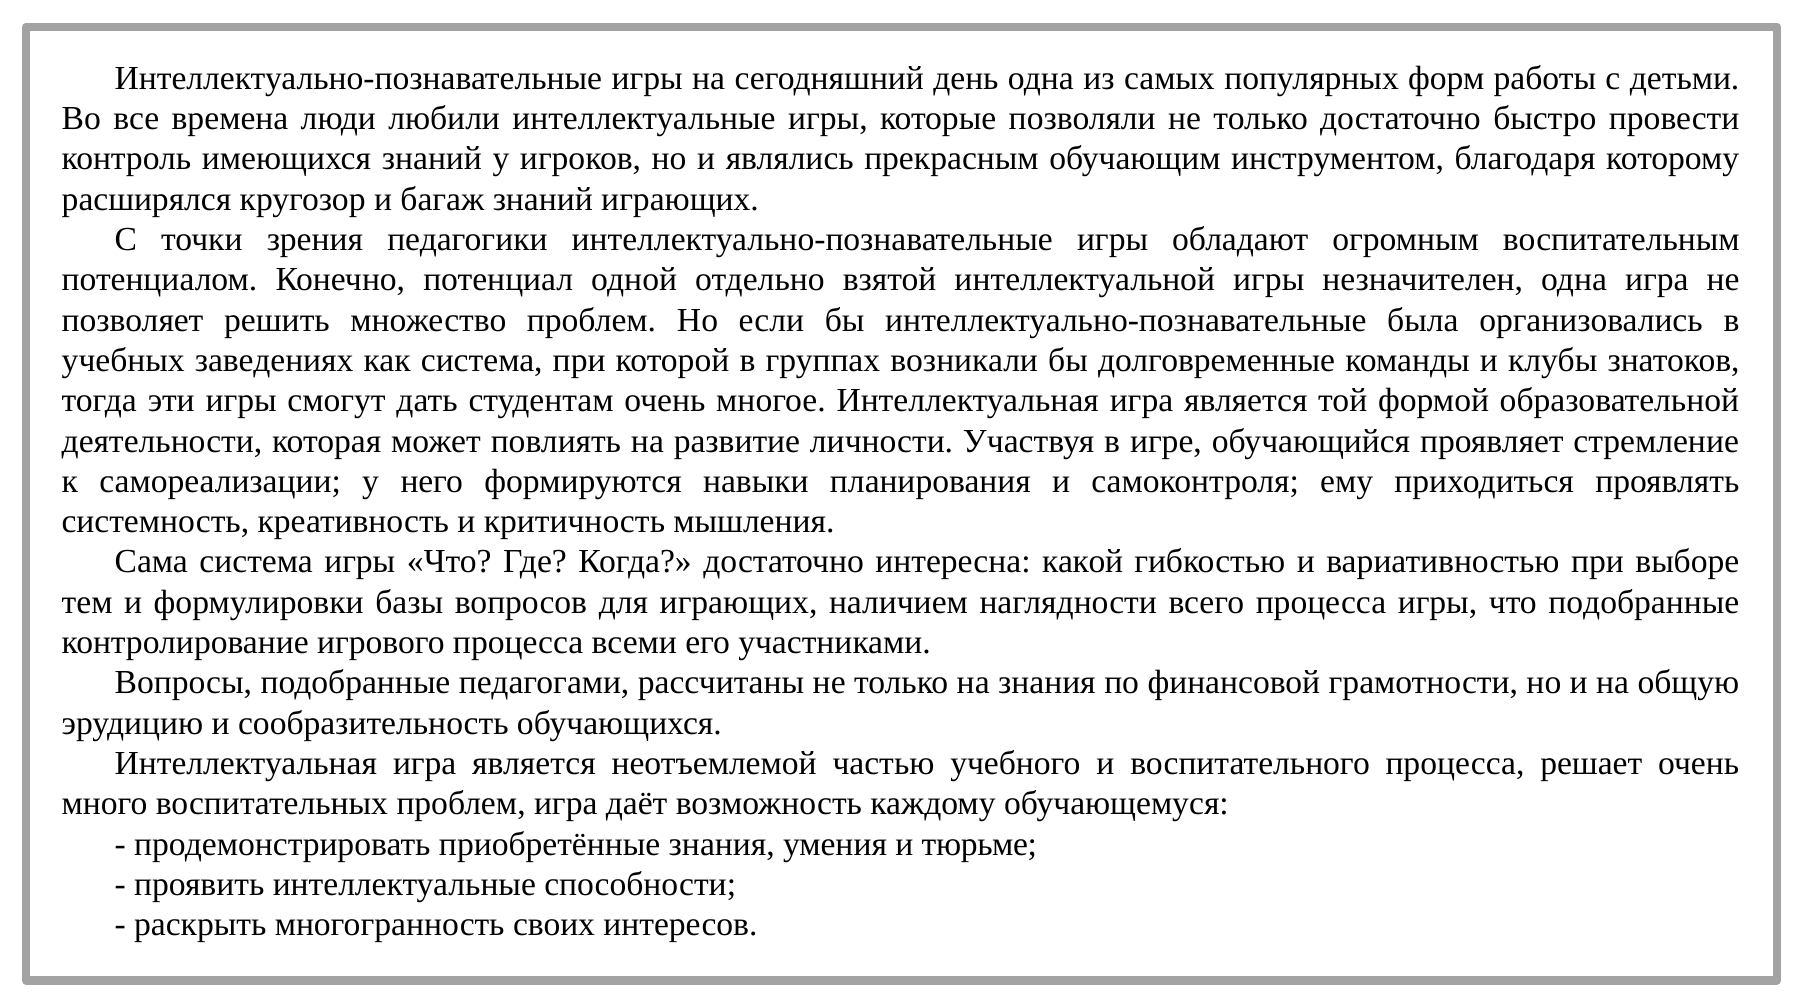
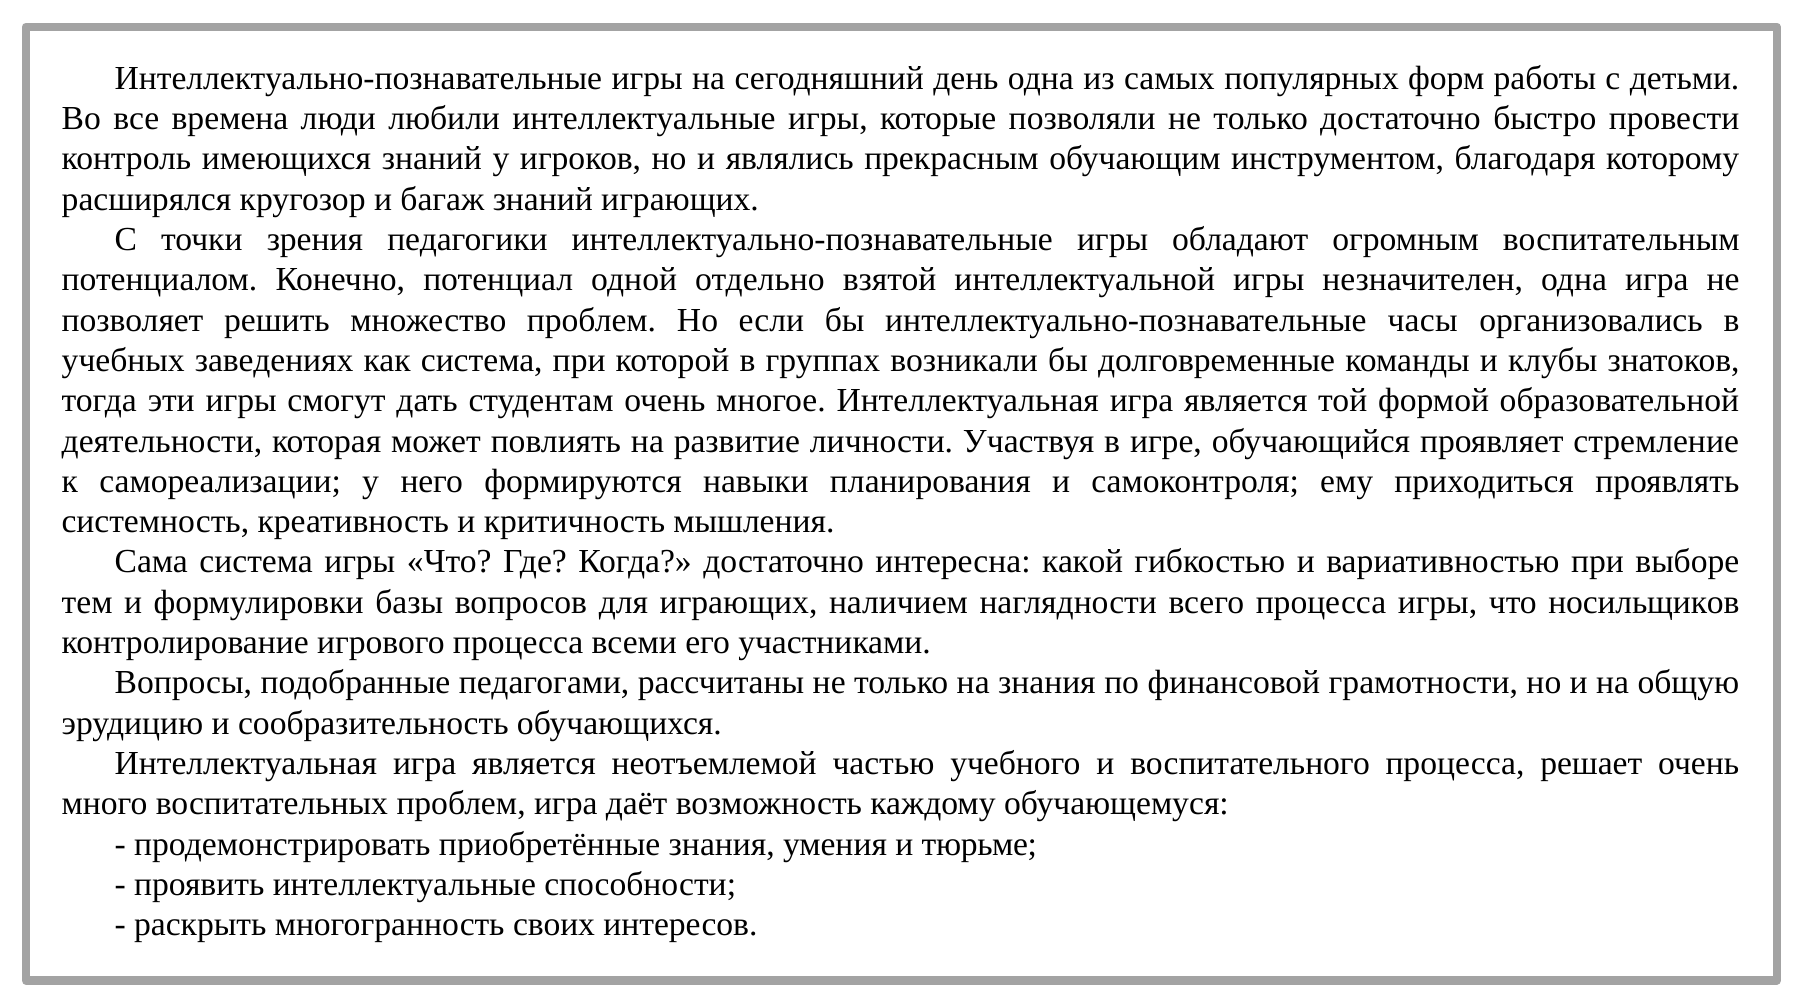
была: была -> часы (1423, 320)
что подобранные: подобранные -> носильщиков (1644, 603)
